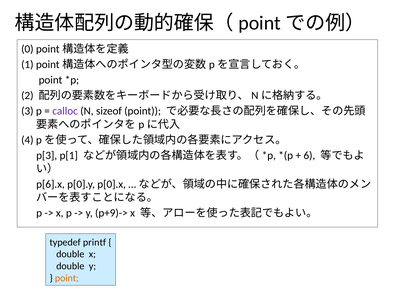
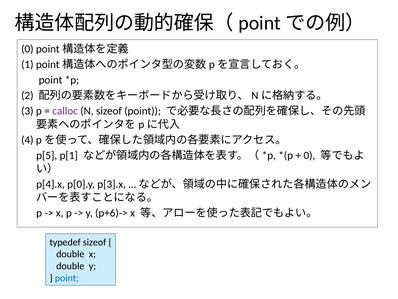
p[3: p[3 -> p[5 (47, 155)
6: 6 -> 0 (309, 155)
p[6].x: p[6].x -> p[4].x (50, 184)
p[0].x: p[0].x -> p[3].x (112, 184)
p+9)->: p+9)-> -> p+6)-> (111, 213)
typedef printf: printf -> sizeof (95, 242)
point colour: orange -> blue (67, 278)
